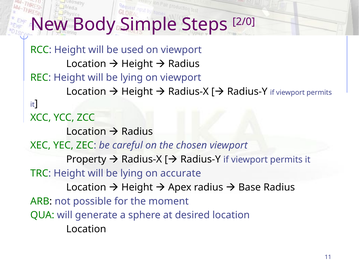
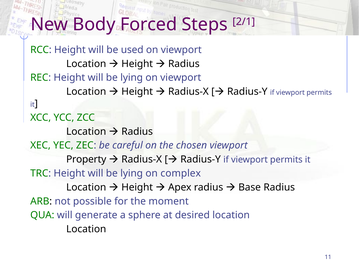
Simple: Simple -> Forced (149, 25)
2/0: 2/0 -> 2/1 (244, 22)
accurate: accurate -> complex (181, 174)
